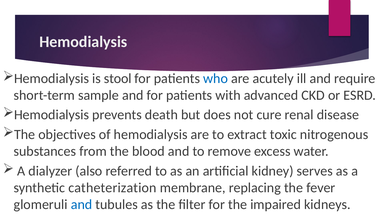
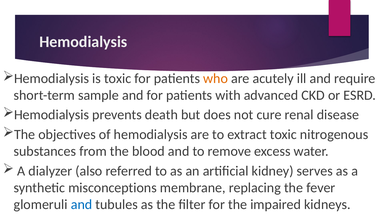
is stool: stool -> toxic (118, 78)
who colour: blue -> orange (216, 78)
catheterization: catheterization -> misconceptions (112, 188)
